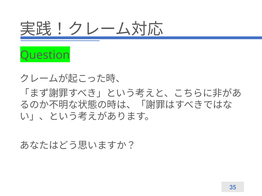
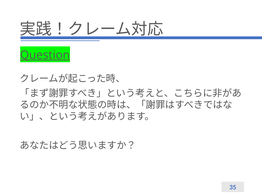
Question underline: none -> present (45, 55)
